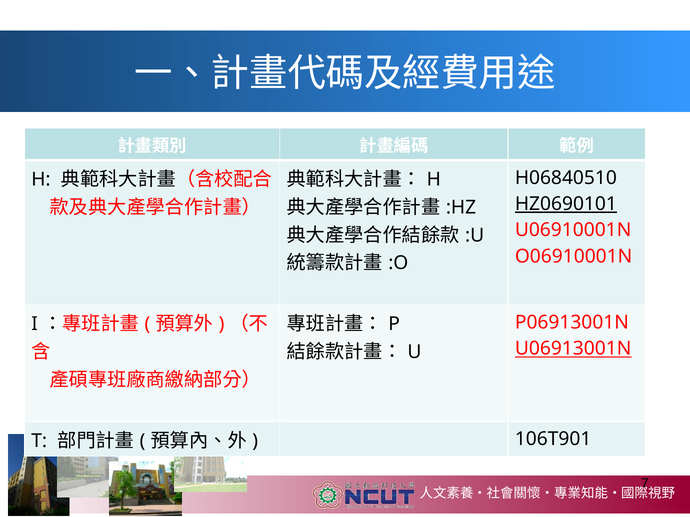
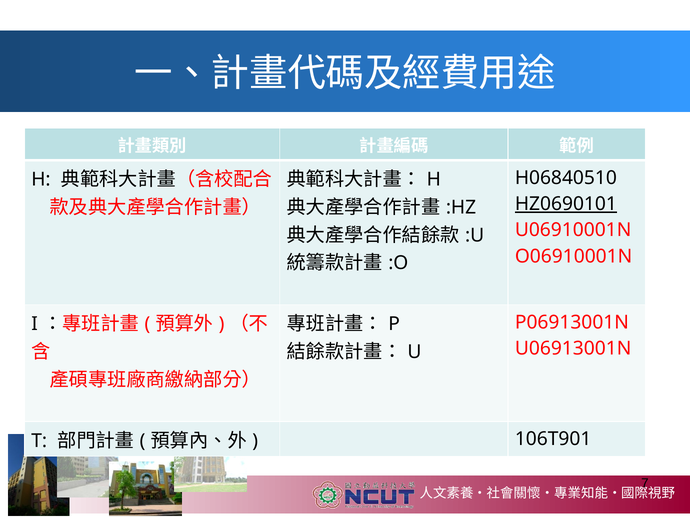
U06913001N underline: present -> none (573, 349)
